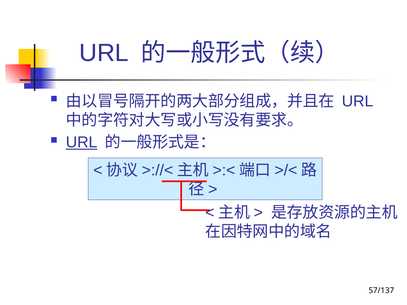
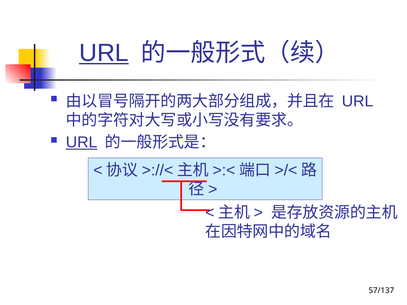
URL underline: none -> present (104, 53)
